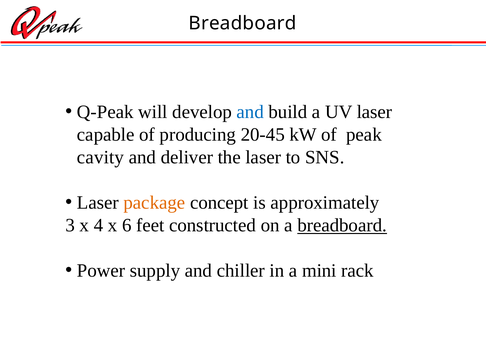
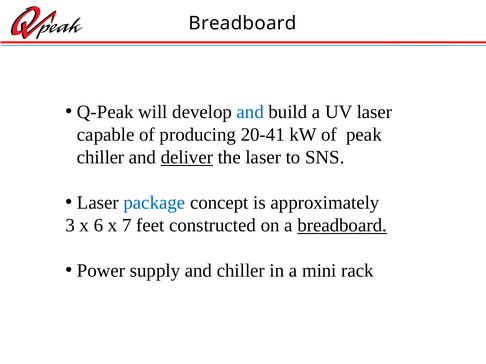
20-45: 20-45 -> 20-41 (263, 135)
cavity: cavity -> chiller (101, 158)
deliver underline: none -> present (187, 158)
package colour: orange -> blue (154, 203)
4: 4 -> 6 (98, 226)
6: 6 -> 7 (127, 226)
